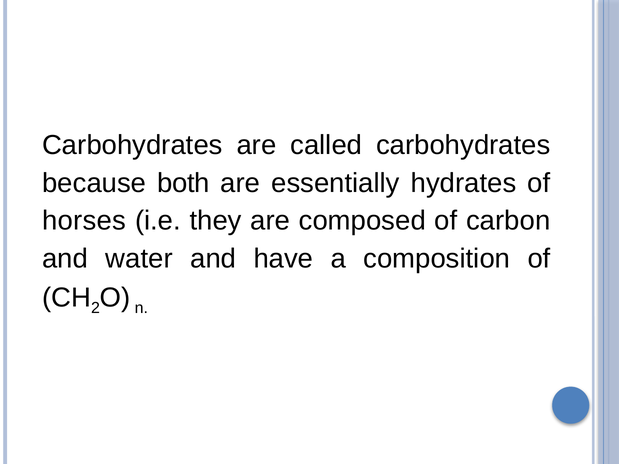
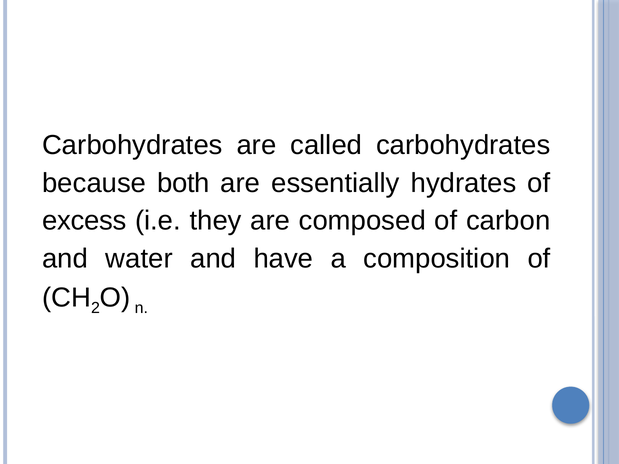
horses: horses -> excess (84, 221)
